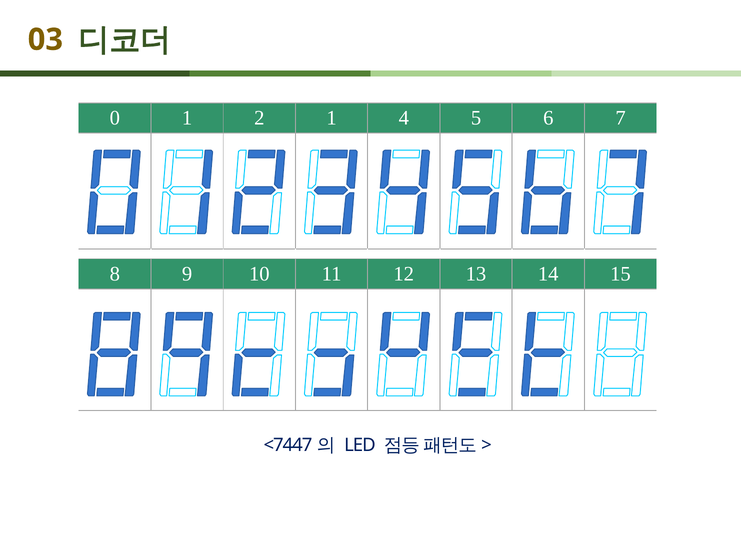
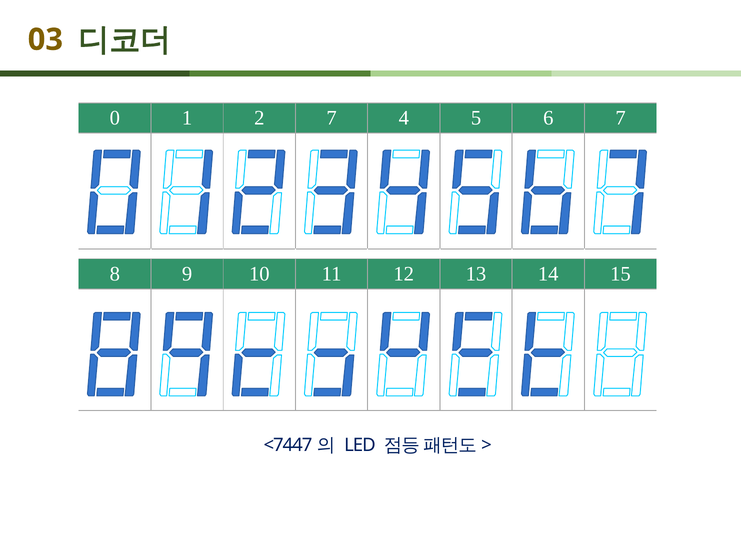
2 1: 1 -> 7 (332, 118)
